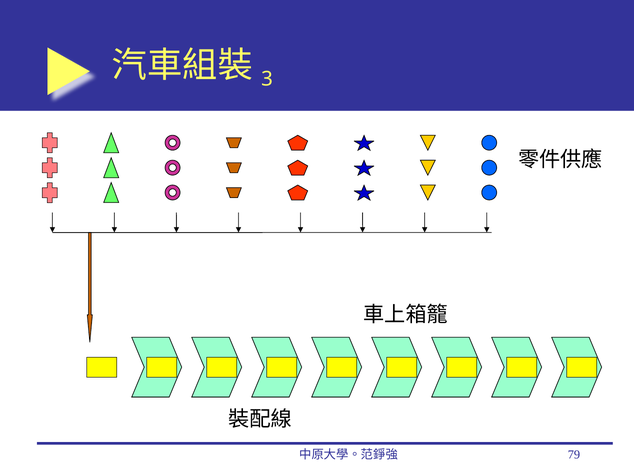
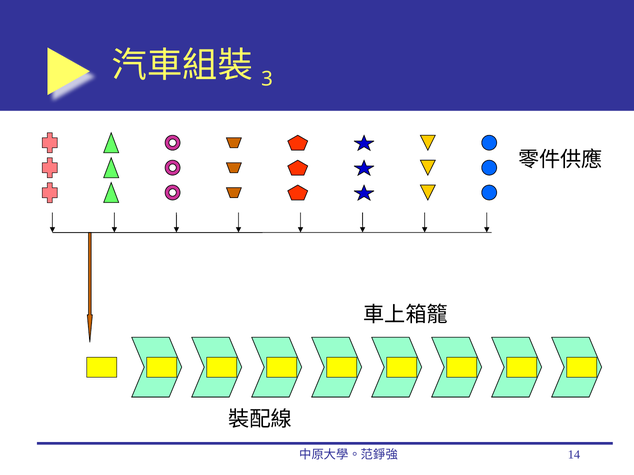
79: 79 -> 14 (574, 455)
